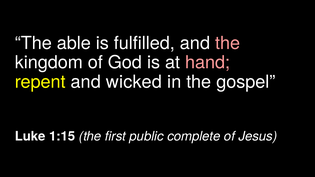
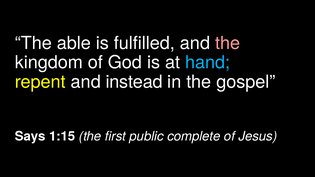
hand colour: pink -> light blue (208, 63)
wicked: wicked -> instead (134, 82)
Luke: Luke -> Says (30, 137)
